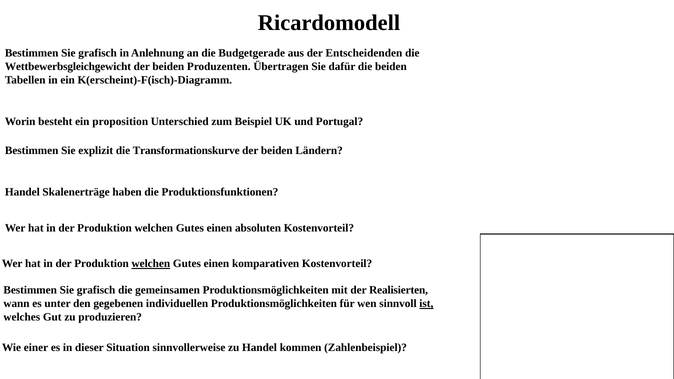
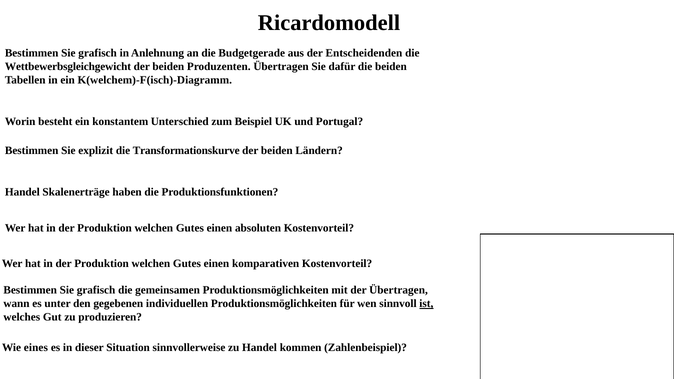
K(erscheint)-F(isch)-Diagramm: K(erscheint)-F(isch)-Diagramm -> K(welchem)-F(isch)-Diagramm (155, 80)
proposition: proposition -> konstantem (120, 122)
welchen underline: present -> none (151, 264)
der Realisierten: Realisierten -> Übertragen (399, 290)
einer: einer -> eines (36, 348)
